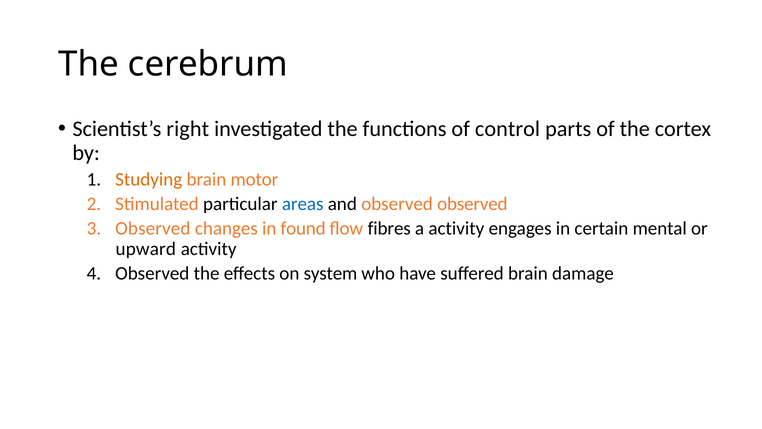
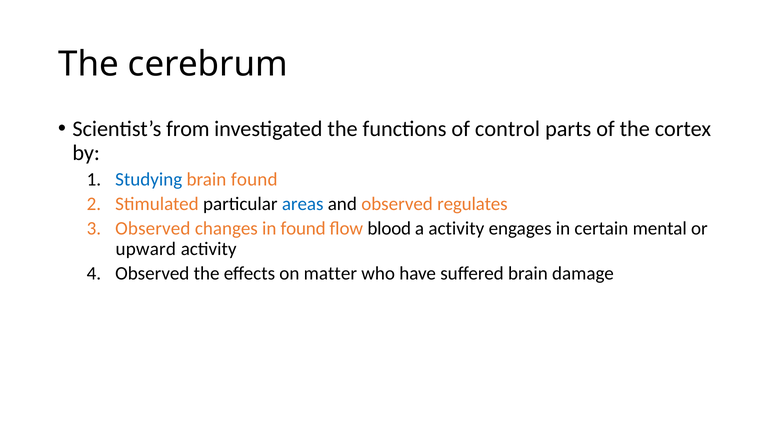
right: right -> from (188, 129)
Studying colour: orange -> blue (149, 179)
brain motor: motor -> found (254, 179)
observed observed: observed -> regulates (472, 204)
fibres: fibres -> blood (389, 228)
system: system -> matter (330, 273)
